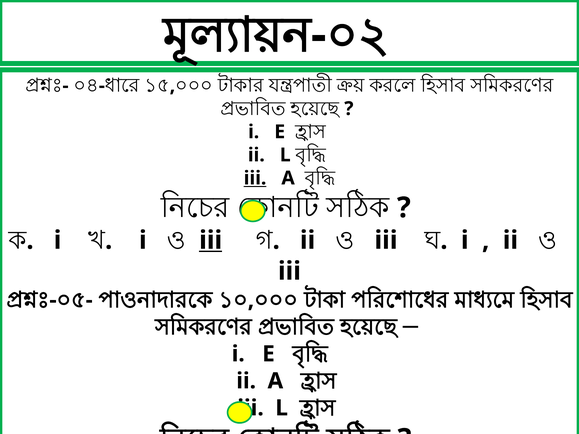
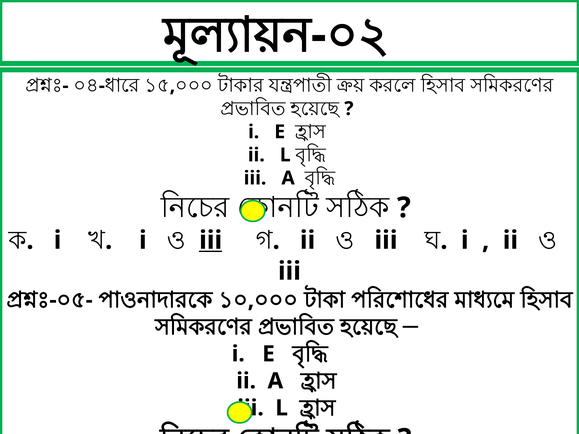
iii underline: present -> none (255, 178)
